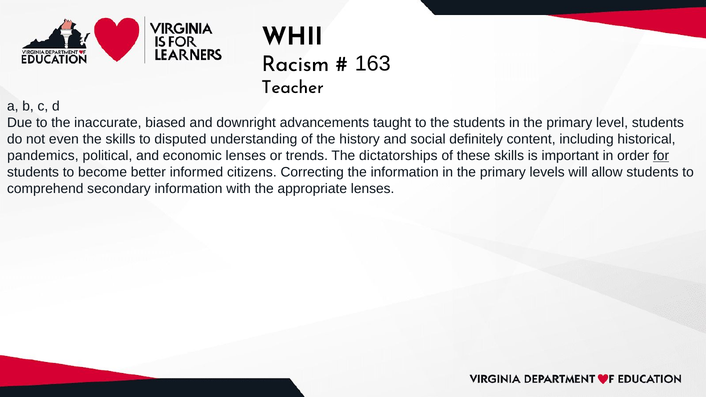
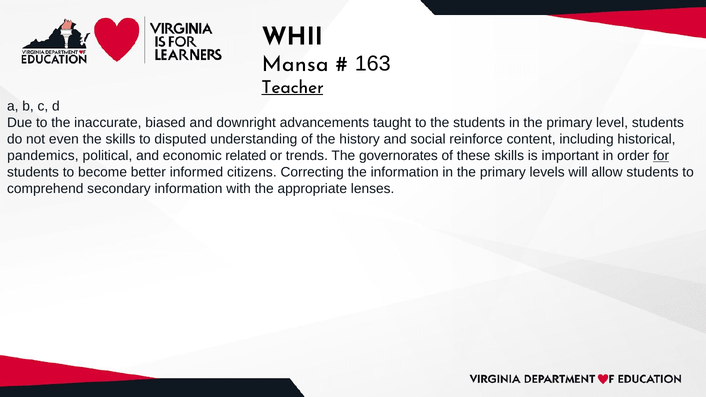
Racism: Racism -> Mansa (295, 64)
Teacher underline: none -> present (292, 87)
definitely: definitely -> reinforce (476, 139)
economic lenses: lenses -> related (246, 156)
dictatorships: dictatorships -> governorates (398, 156)
